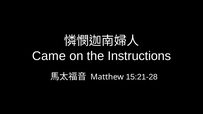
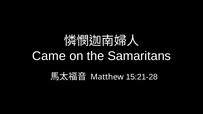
Instructions: Instructions -> Samaritans (139, 56)
